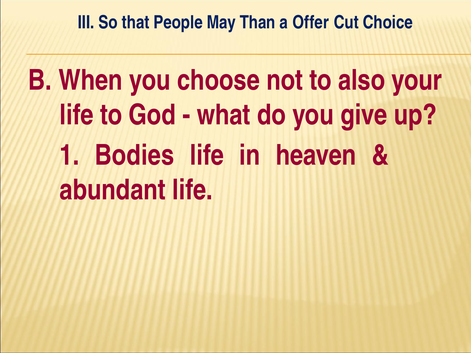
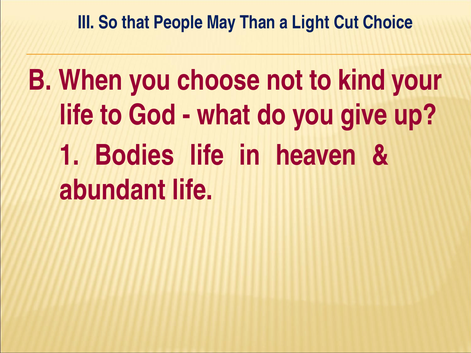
Offer: Offer -> Light (311, 22)
also: also -> kind (362, 81)
